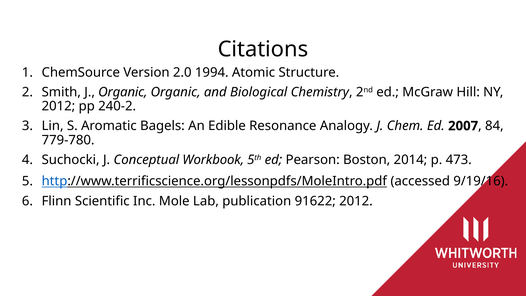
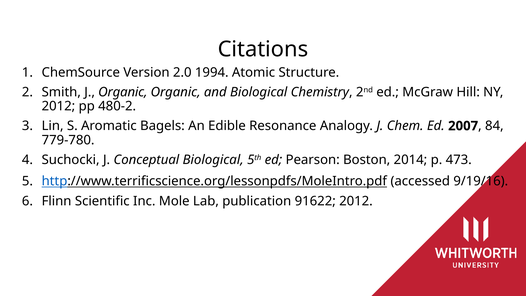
240-2: 240-2 -> 480-2 (117, 106)
Conceptual Workbook: Workbook -> Biological (213, 160)
